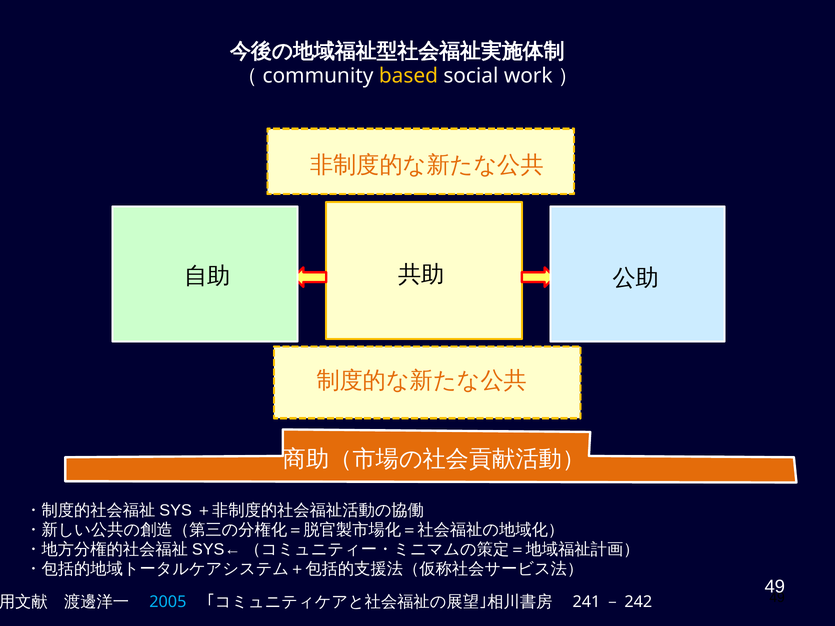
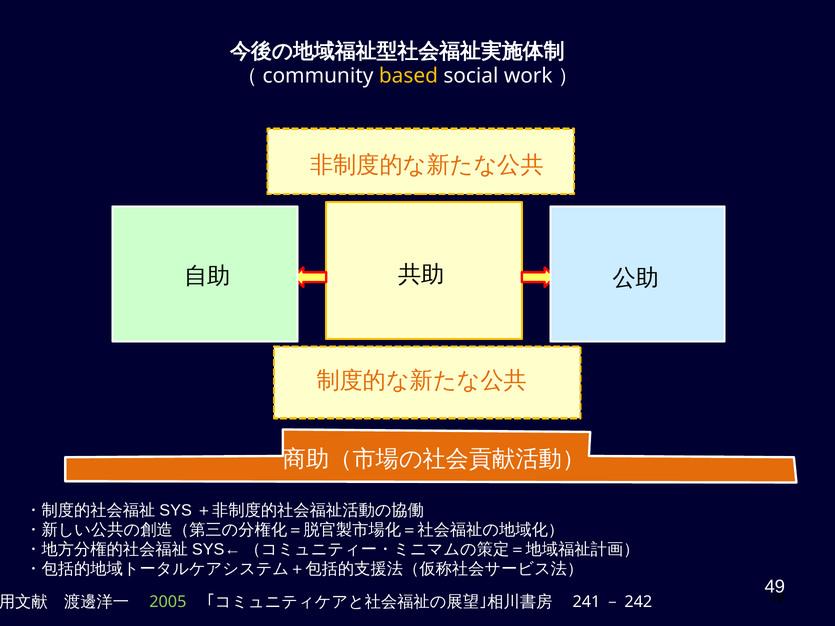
2005 colour: light blue -> light green (168, 602)
